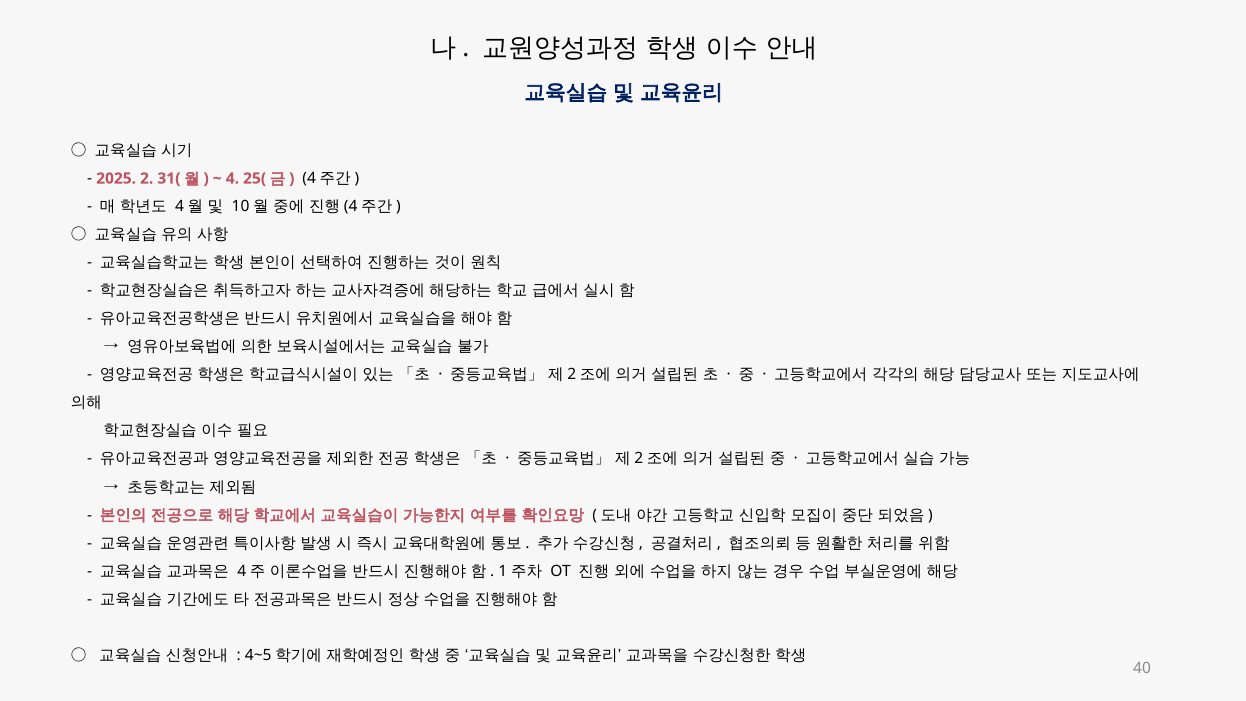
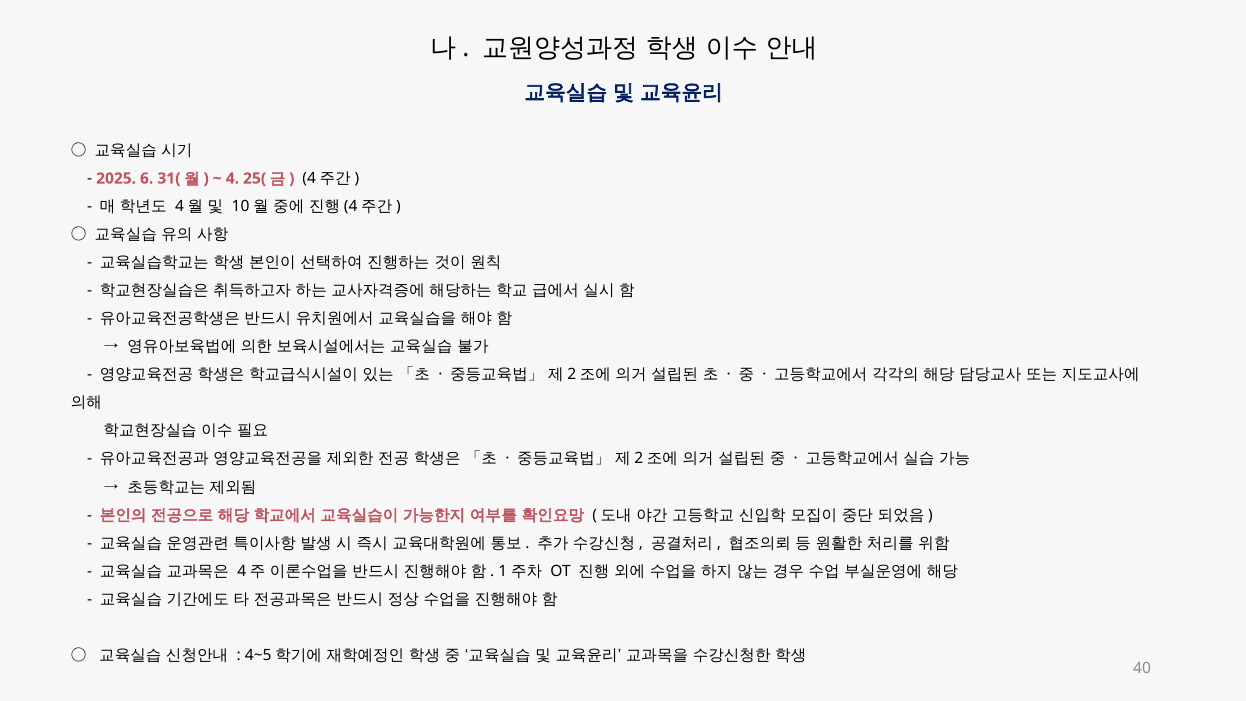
2: 2 -> 6 (147, 178)
